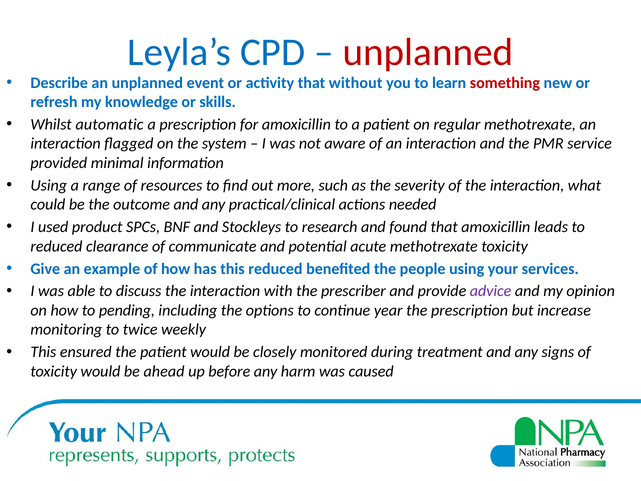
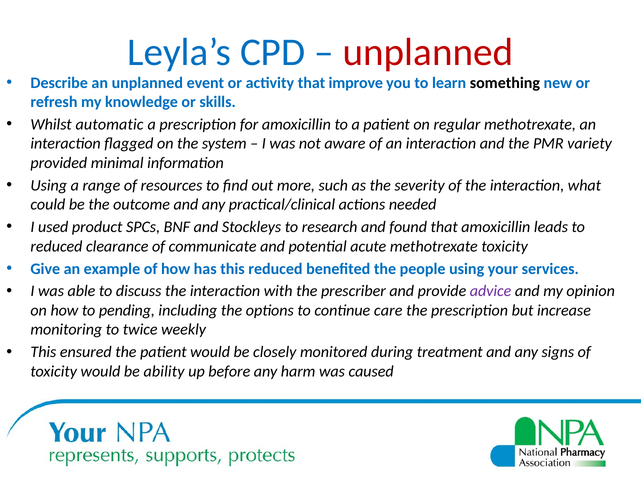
without: without -> improve (356, 83)
something colour: red -> black (505, 83)
service: service -> variety (590, 144)
year: year -> care (388, 310)
ahead: ahead -> ability (164, 371)
